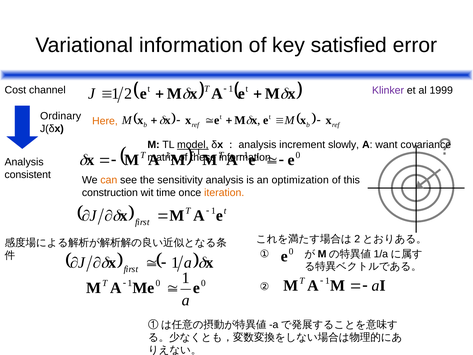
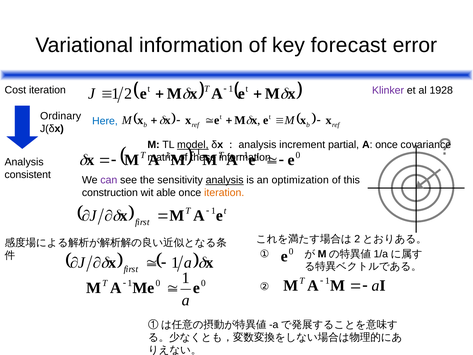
satisfied: satisfied -> forecast (349, 45)
Cost channel: channel -> iteration (47, 90)
1999: 1999 -> 1928 (441, 90)
Here colour: orange -> blue (105, 121)
slowly: slowly -> partial (344, 145)
A want: want -> once (387, 145)
can colour: orange -> purple (109, 180)
analysis underline: none -> present (225, 180)
time: time -> able (166, 193)
